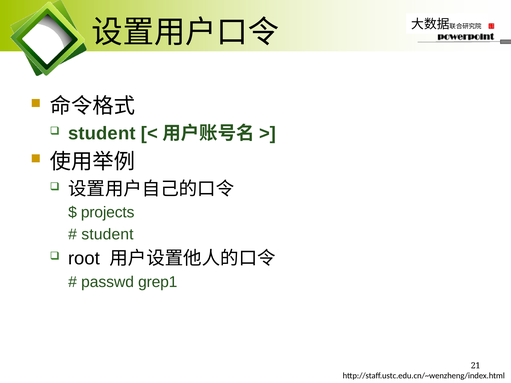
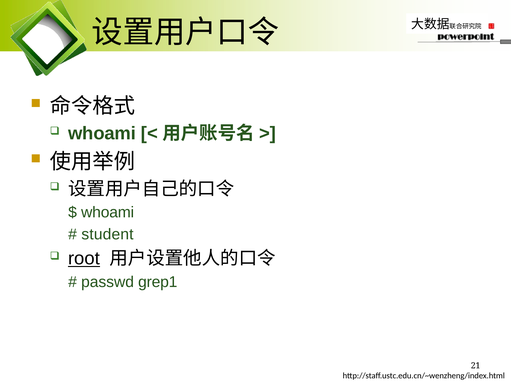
student: student -> whoami (102, 134)
projects: projects -> whoami (108, 213)
root underline: none -> present (84, 259)
